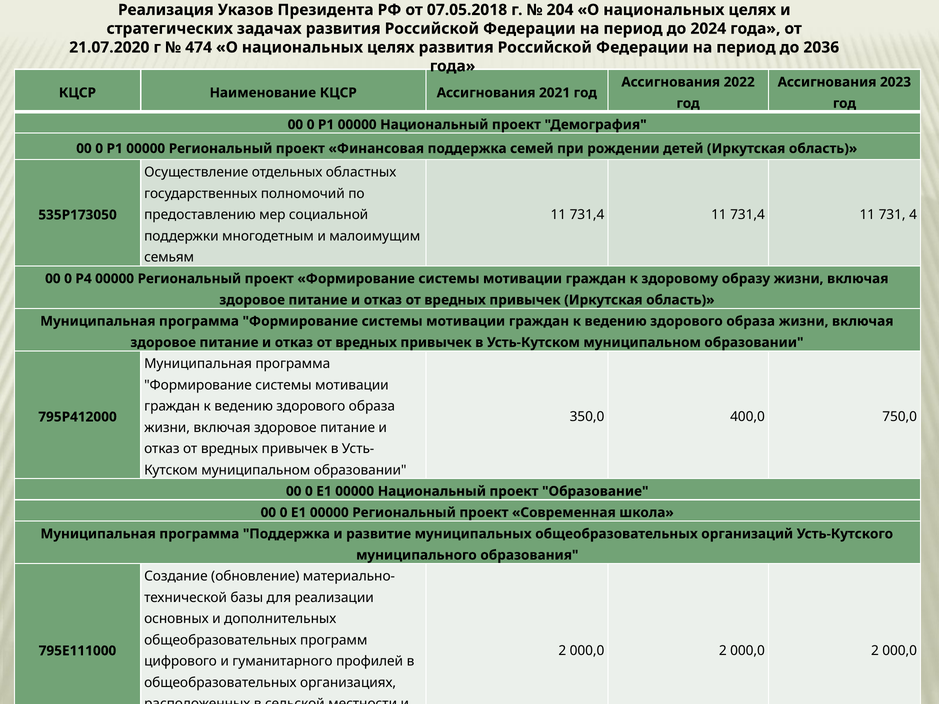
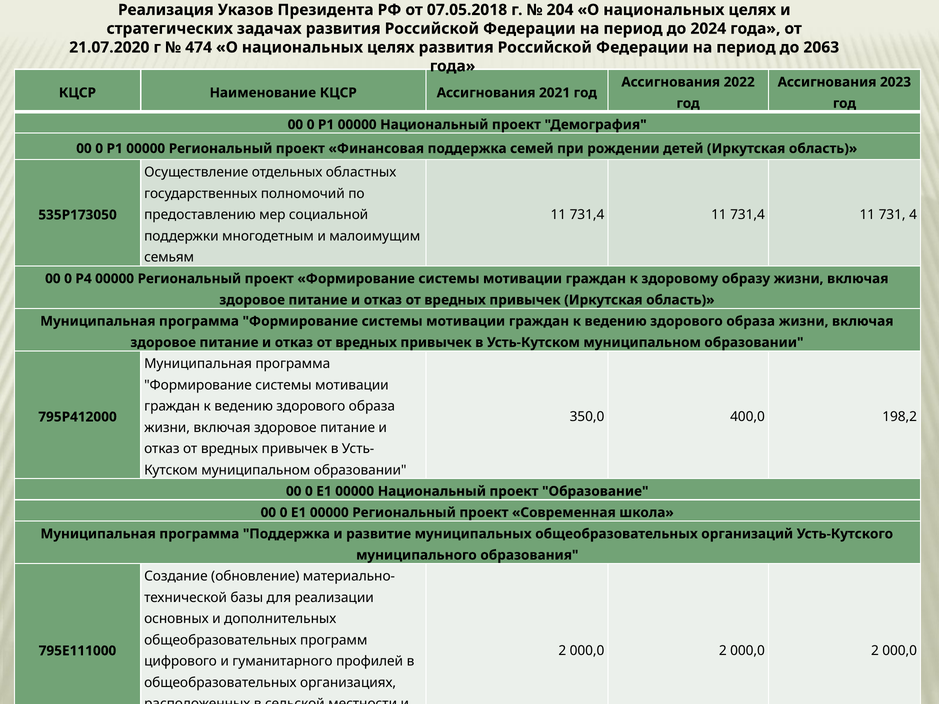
2036: 2036 -> 2063 (821, 47)
750,0: 750,0 -> 198,2 (900, 417)
